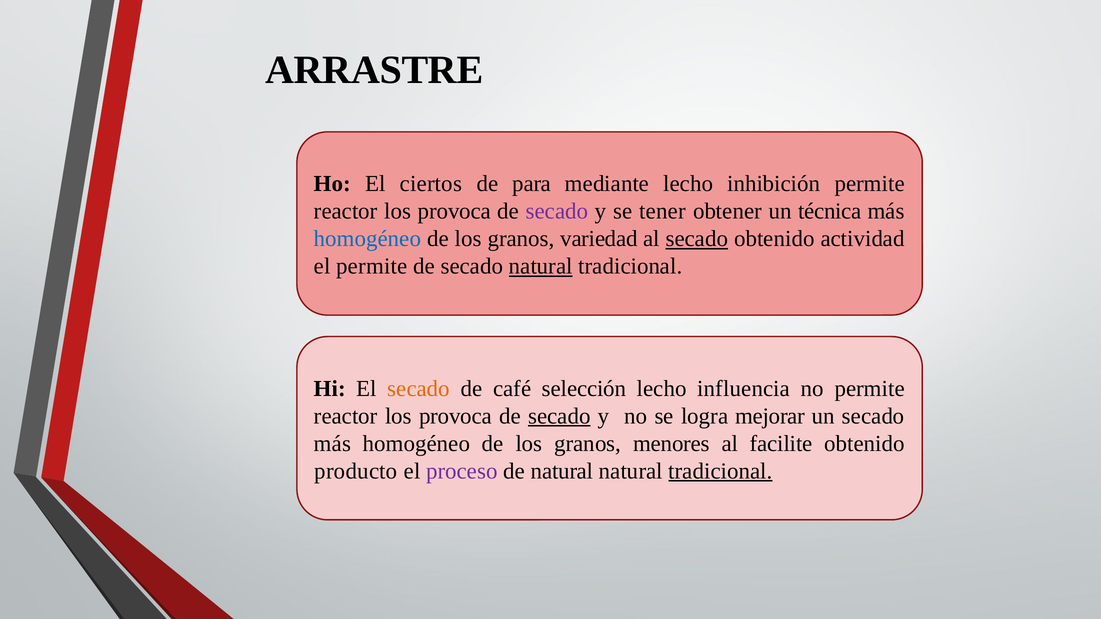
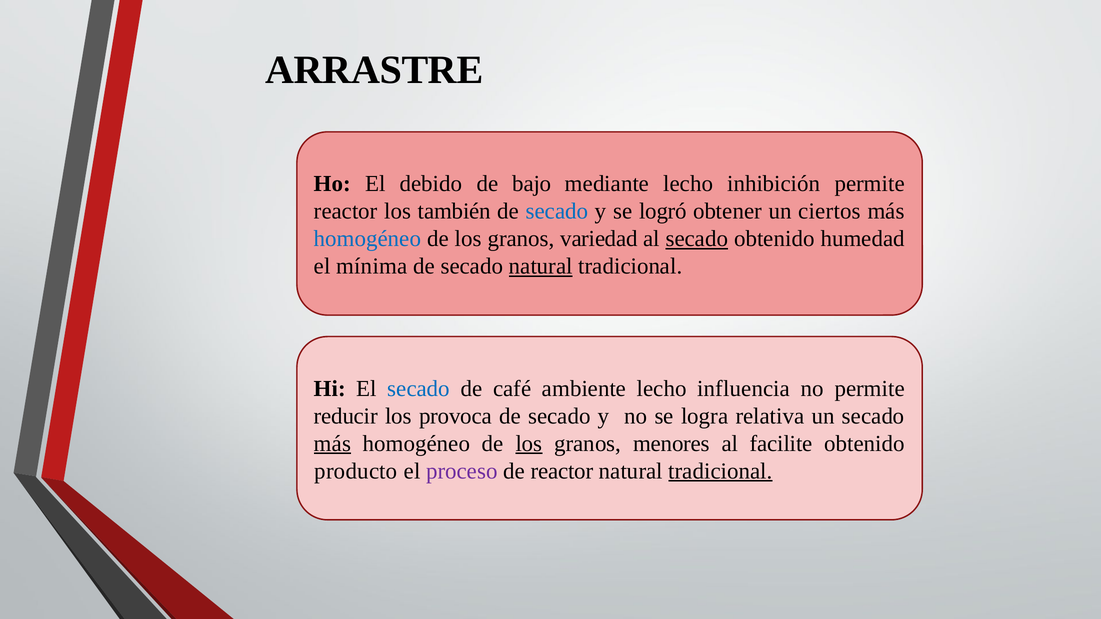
ciertos: ciertos -> debido (431, 184)
para: para -> bajo (532, 184)
provoca: provoca -> también (454, 211)
secado colour: purple -> blue (557, 211)
tener: tener -> logró (663, 211)
técnica: técnica -> ciertos (830, 211)
actividad: actividad -> humedad (863, 239)
el permite: permite -> mínima (372, 266)
secado colour: orange -> blue (419, 389)
selección: selección -> ambiente (584, 389)
reactor: reactor -> reducir (346, 416)
secado underline: present -> none (559, 416)
mejorar: mejorar -> relativa (770, 416)
más underline: none -> present (332, 444)
los underline: none -> present (529, 444)
de natural: natural -> reactor (562, 471)
